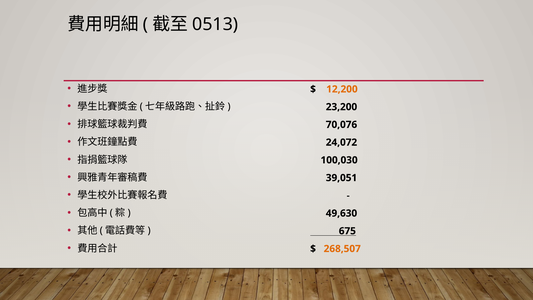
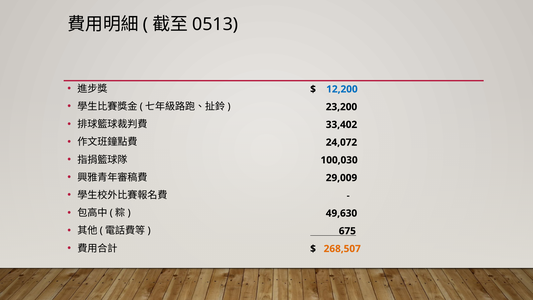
12,200 colour: orange -> blue (342, 89)
70,076: 70,076 -> 33,402 (341, 125)
39,051: 39,051 -> 29,009 (341, 178)
